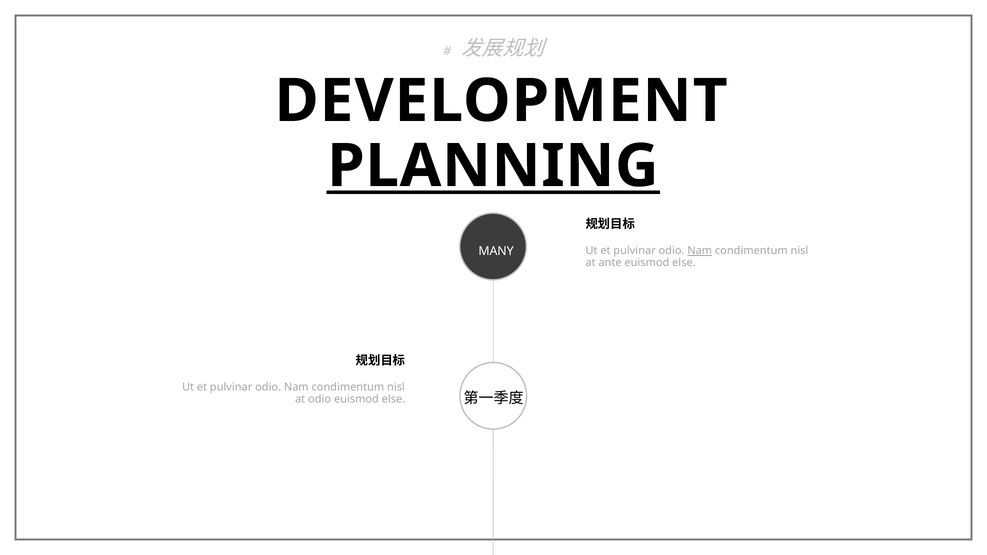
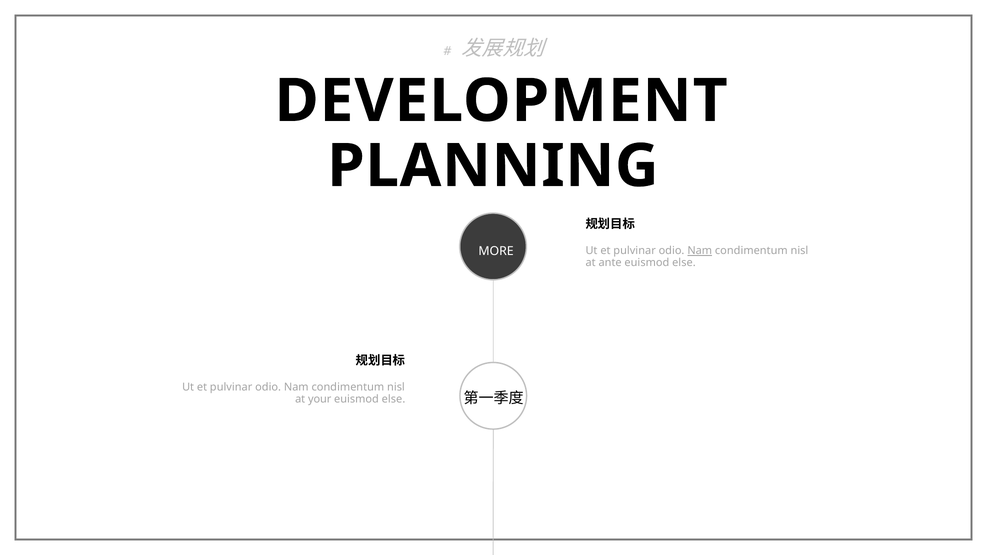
PLANNING underline: present -> none (493, 166)
MANY: MANY -> MORE (496, 251)
at odio: odio -> your (320, 399)
